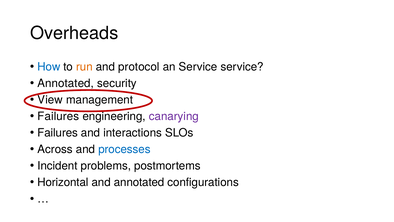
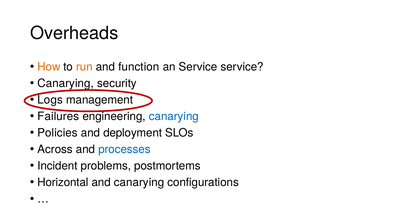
How colour: blue -> orange (49, 67)
protocol: protocol -> function (139, 67)
Annotated: Annotated -> Canarying (66, 83)
View: View -> Logs (50, 100)
canarying colour: purple -> blue (174, 116)
Failures: Failures -> Policies (58, 133)
interactions: interactions -> deployment (133, 133)
and annotated: annotated -> canarying (139, 182)
